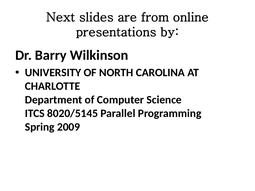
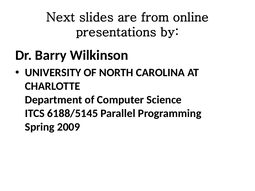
8020/5145: 8020/5145 -> 6188/5145 (73, 114)
